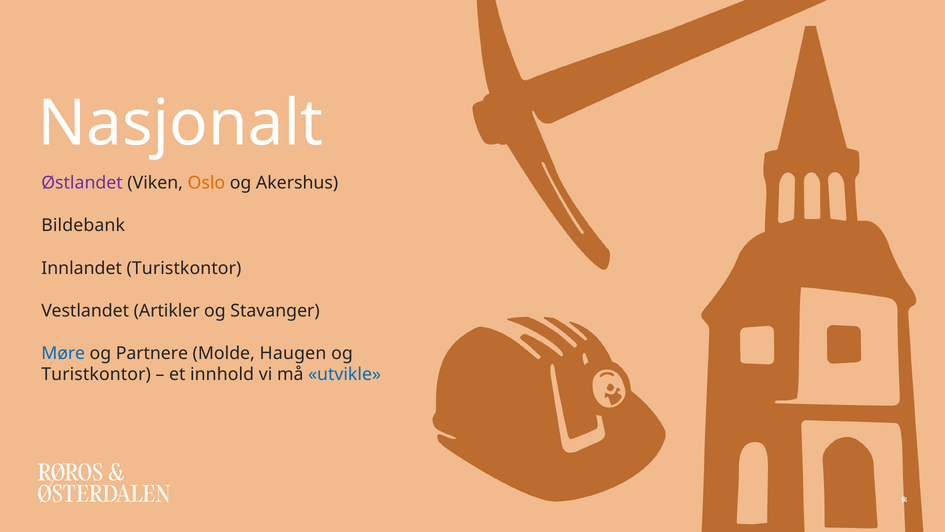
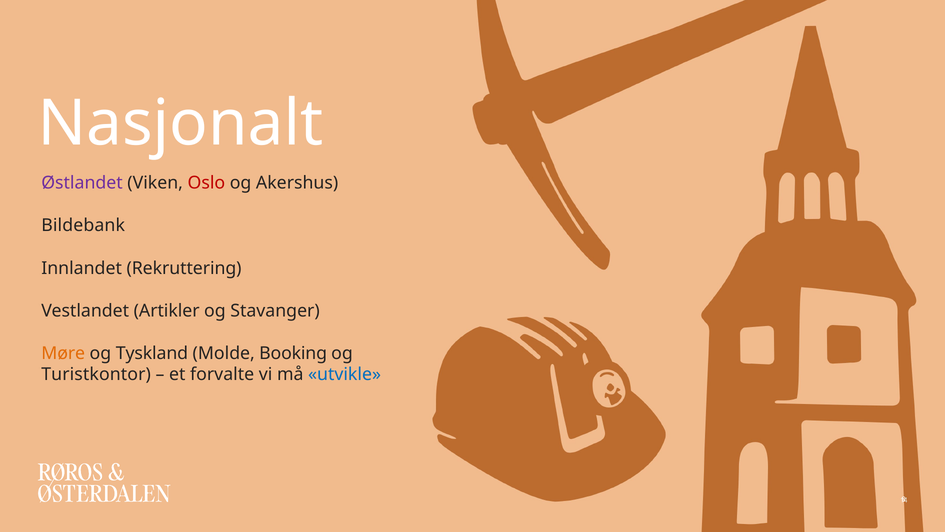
Oslo colour: orange -> red (206, 183)
Innlandet Turistkontor: Turistkontor -> Rekruttering (184, 268)
Møre colour: blue -> orange (63, 353)
Partnere: Partnere -> Tyskland (152, 353)
Haugen: Haugen -> Booking (293, 353)
innhold: innhold -> forvalte (222, 374)
